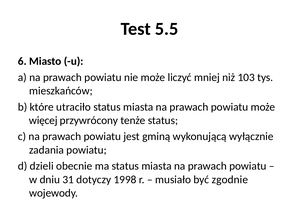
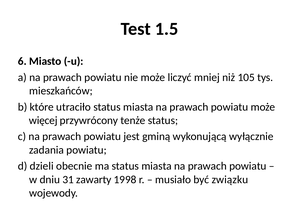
5.5: 5.5 -> 1.5 (167, 29)
103: 103 -> 105 (246, 77)
dotyczy: dotyczy -> zawarty (94, 180)
zgodnie: zgodnie -> związku (230, 180)
